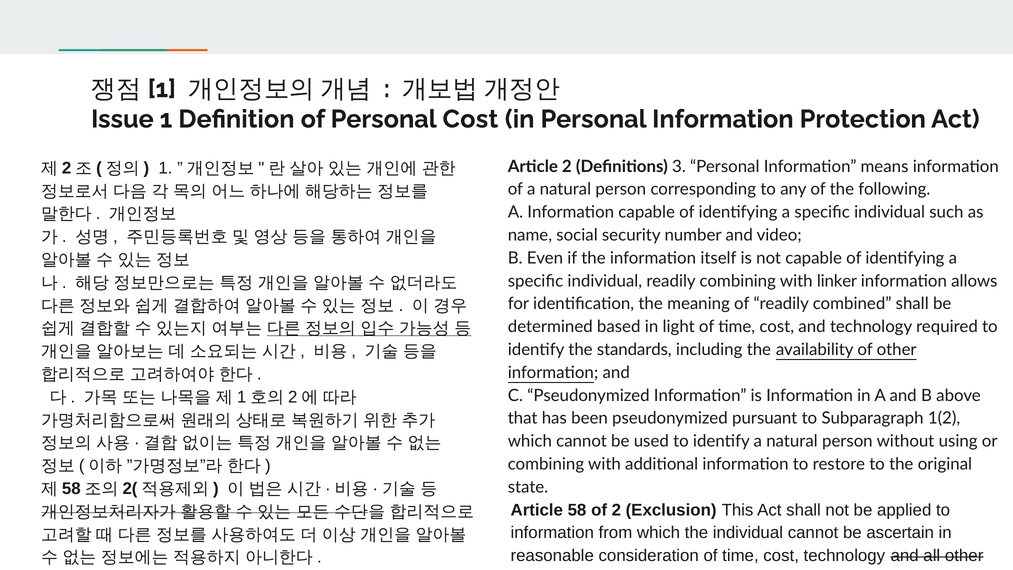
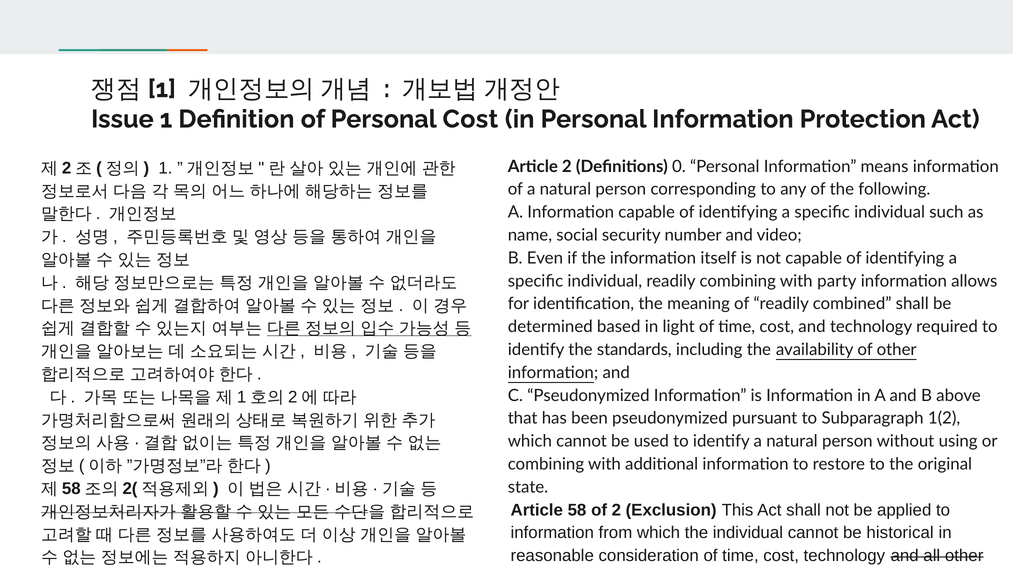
3: 3 -> 0 (679, 166)
linker: linker -> party (837, 281)
ascertain: ascertain -> historical (900, 533)
